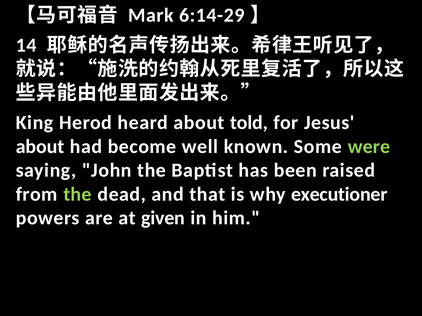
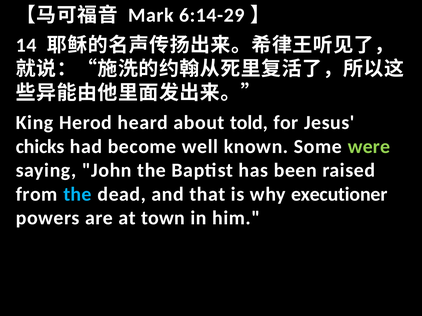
about: about -> chicks (40, 147)
the colour: light green -> light blue (77, 195)
given: given -> town (163, 218)
